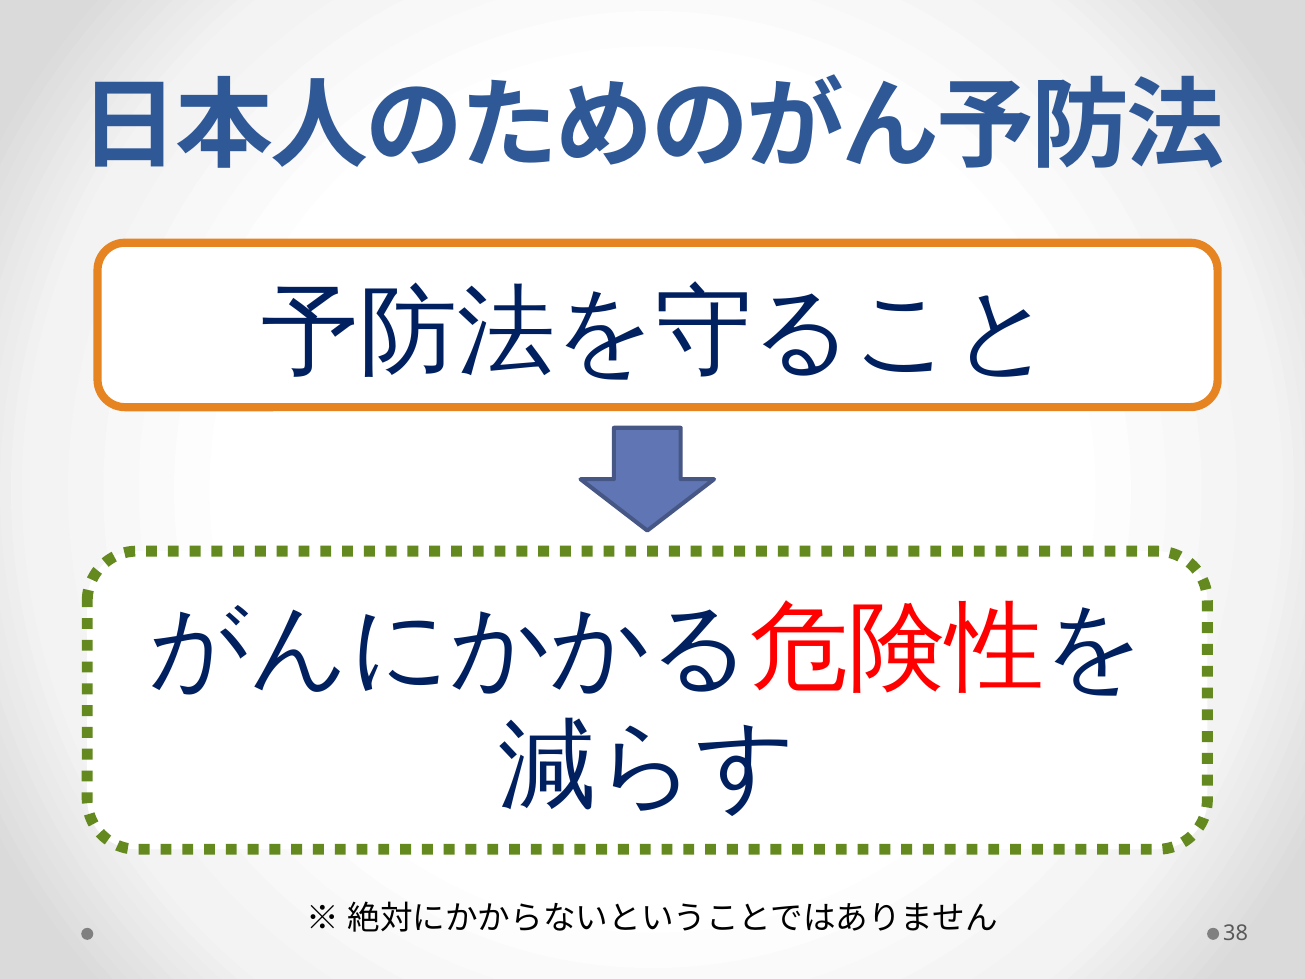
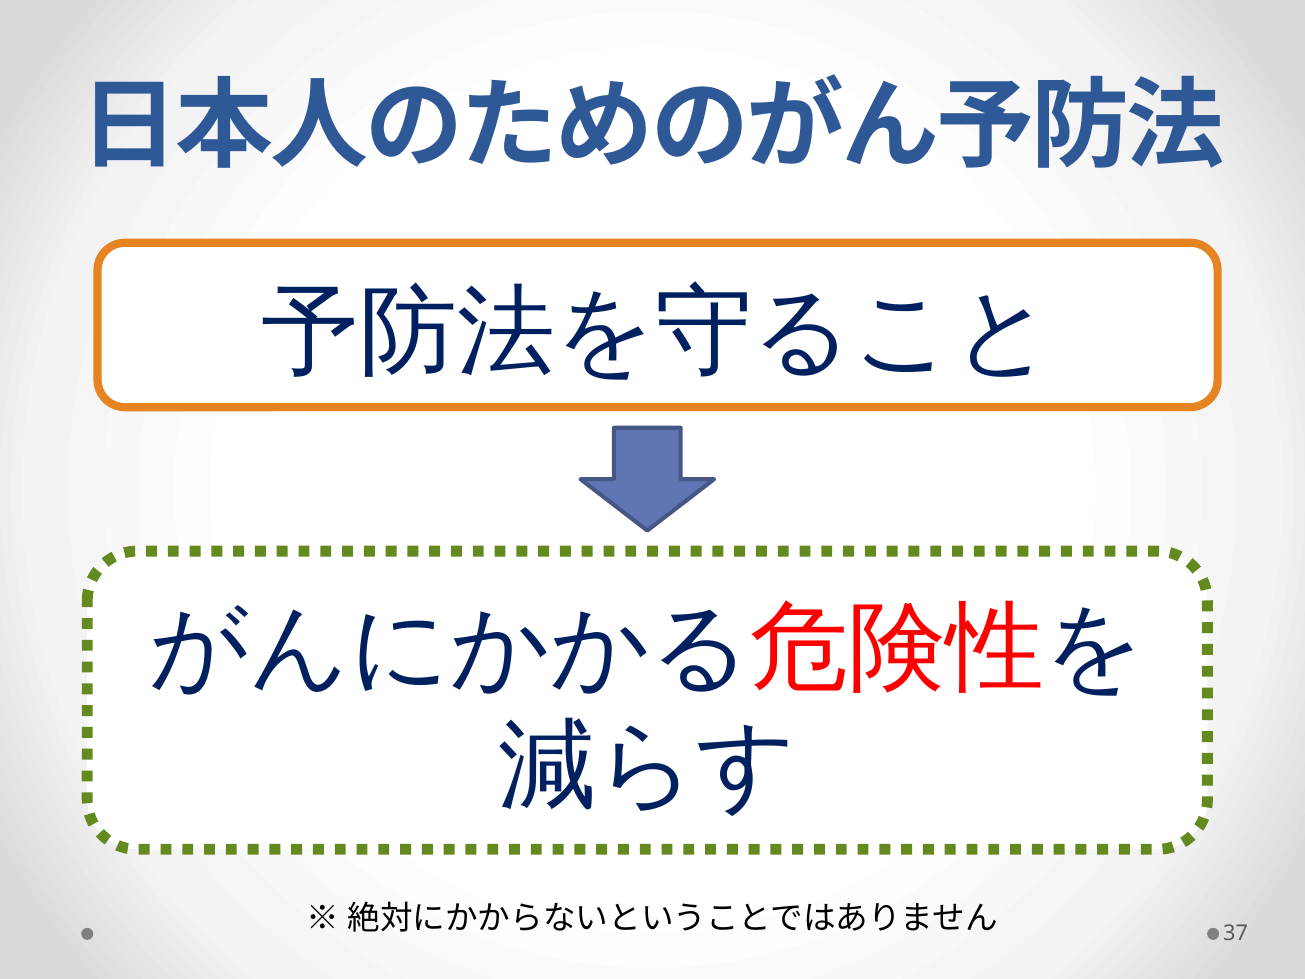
38: 38 -> 37 (1236, 933)
